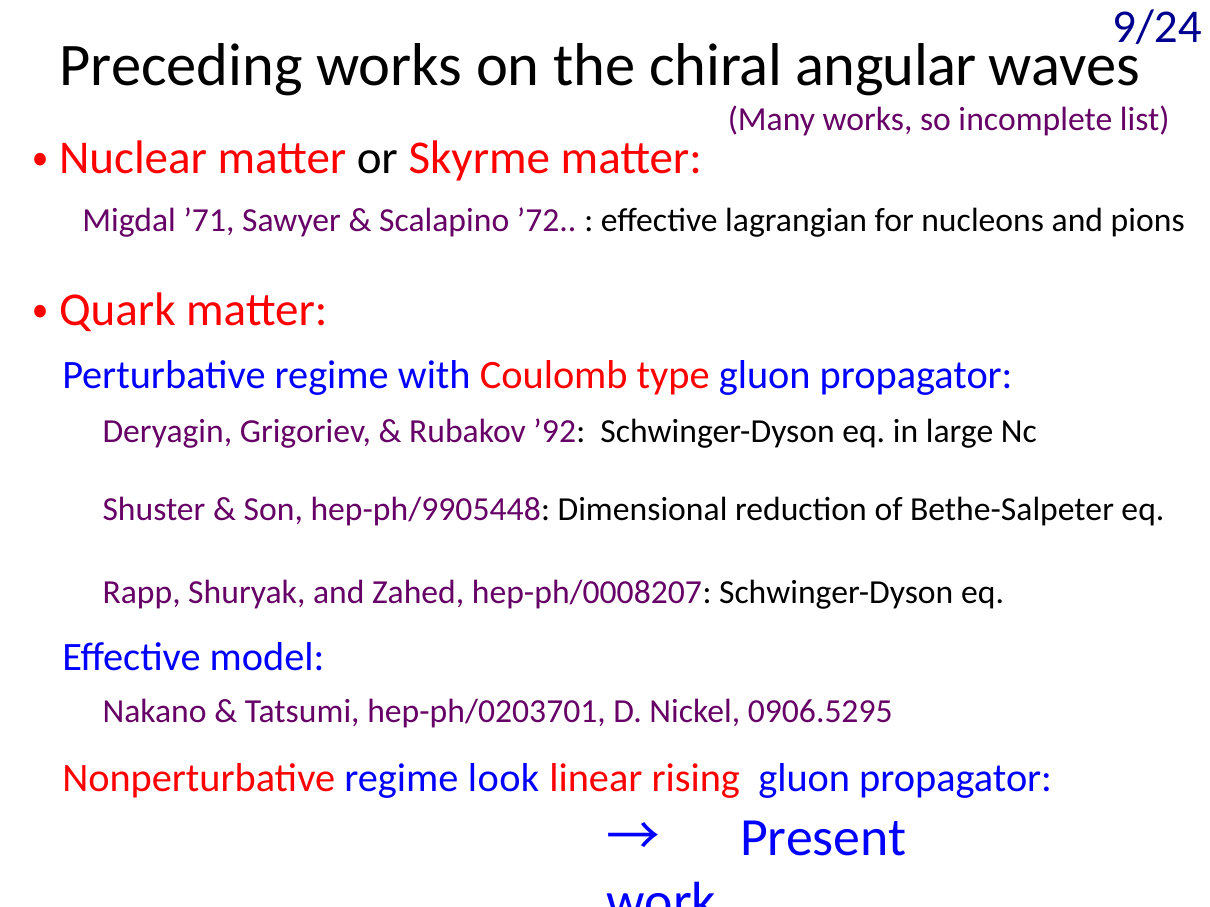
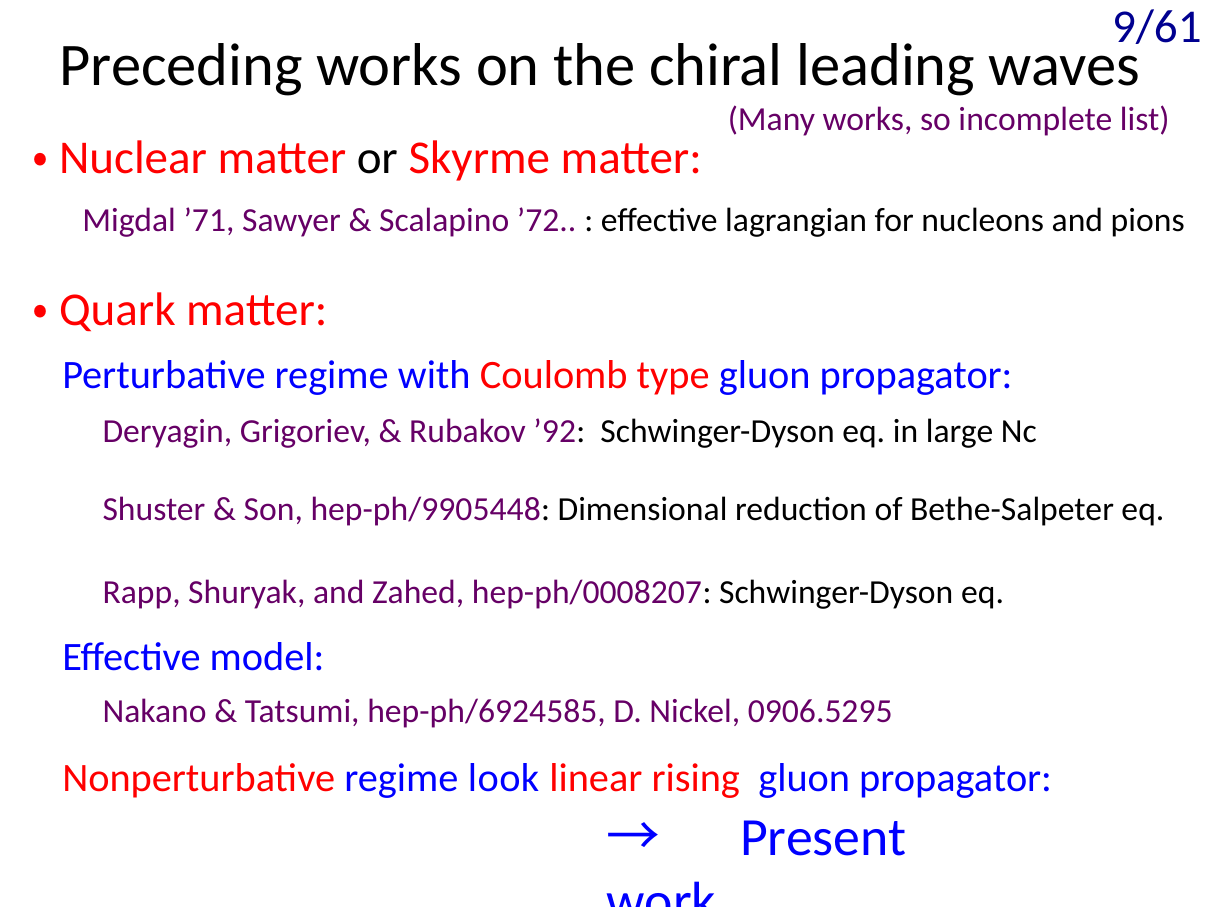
9/24: 9/24 -> 9/61 (1157, 27)
angular: angular -> leading (886, 65)
hep-ph/0203701: hep-ph/0203701 -> hep-ph/6924585 (487, 712)
